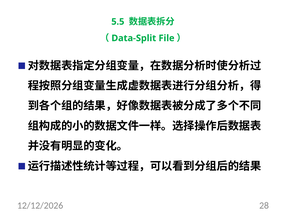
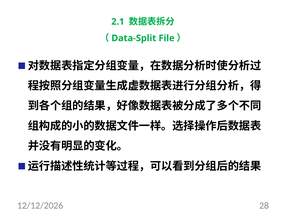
5.5: 5.5 -> 2.1 (118, 22)
